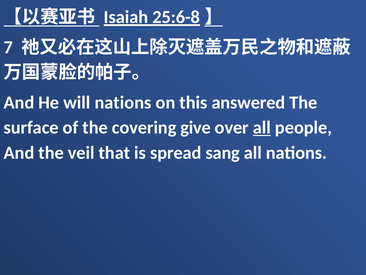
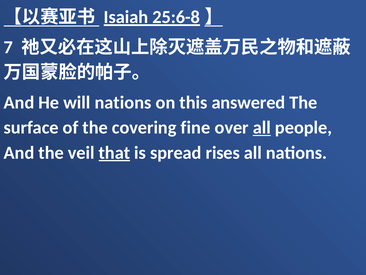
give: give -> fine (196, 127)
that underline: none -> present (114, 152)
sang: sang -> rises (223, 152)
